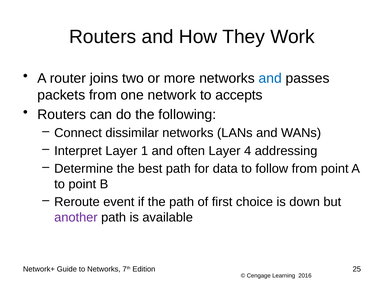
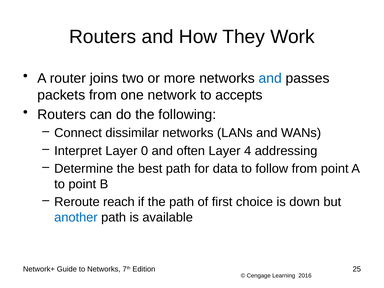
1: 1 -> 0 (145, 151)
event: event -> reach (119, 202)
another colour: purple -> blue (76, 217)
